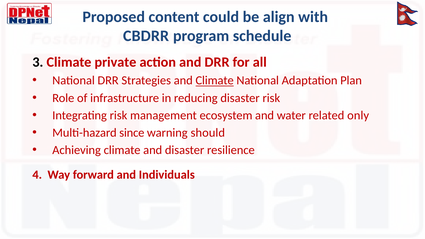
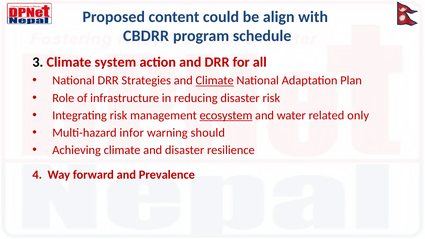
private: private -> system (115, 62)
ecosystem underline: none -> present (226, 115)
since: since -> infor (132, 133)
Individuals: Individuals -> Prevalence (167, 175)
